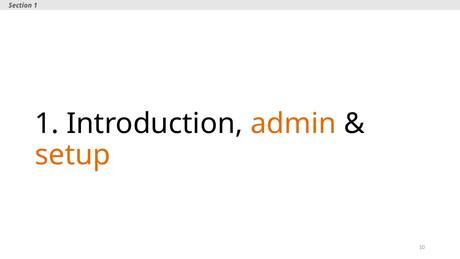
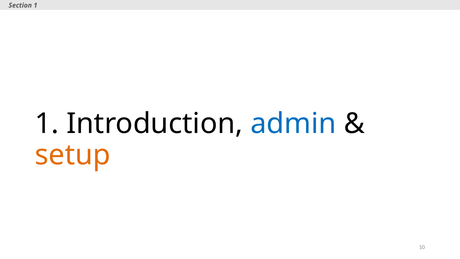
admin colour: orange -> blue (293, 124)
